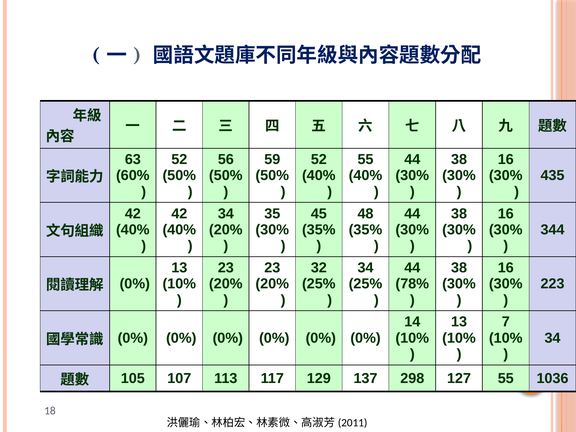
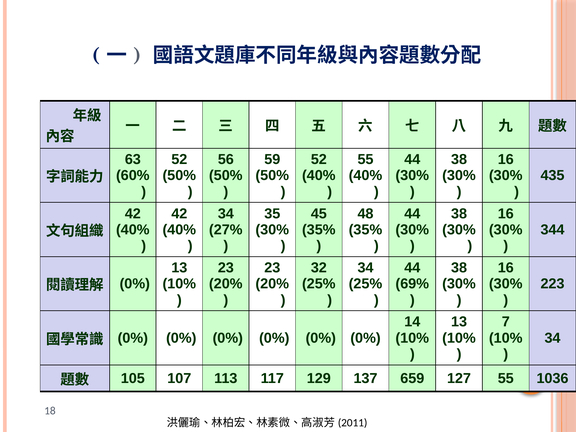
20%: 20% -> 27% (226, 230)
78%: 78% -> 69% (412, 284)
298: 298 -> 659 (412, 378)
